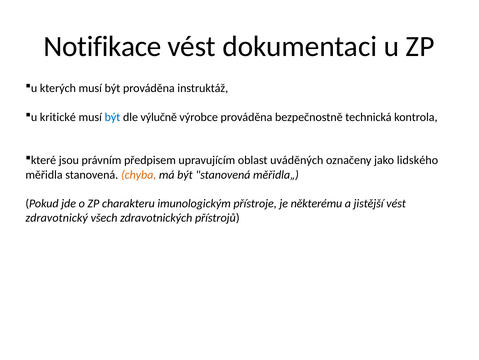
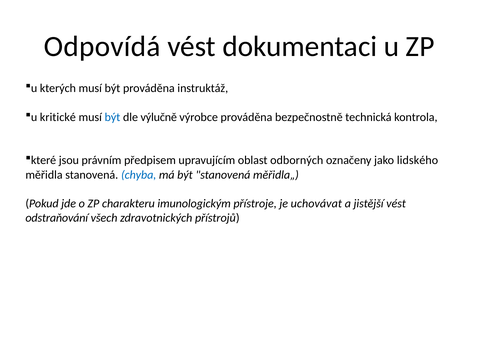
Notifikace: Notifikace -> Odpovídá (102, 46)
uváděných: uváděných -> odborných (297, 160)
chyba colour: orange -> blue (139, 174)
některému: některému -> uchovávat (316, 203)
zdravotnický: zdravotnický -> odstraňování (57, 217)
